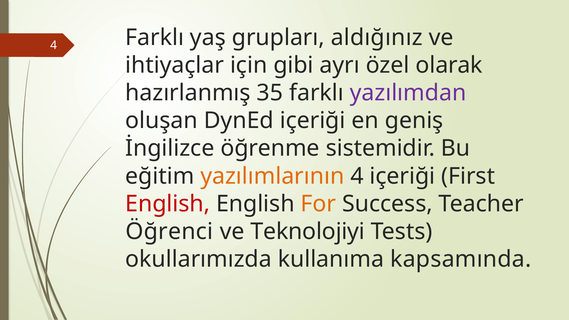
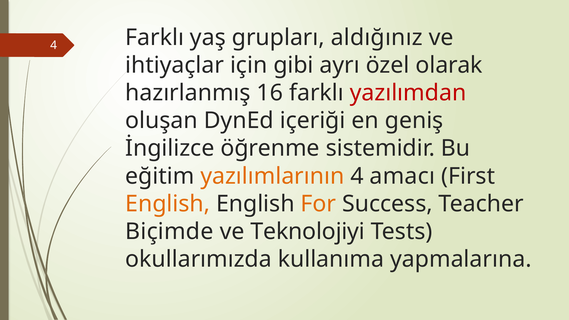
35: 35 -> 16 (270, 93)
yazılımdan colour: purple -> red (408, 93)
4 içeriği: içeriği -> amacı (402, 176)
English colour: red -> orange (168, 204)
Öğrenci: Öğrenci -> Biçimde (169, 232)
kapsamında: kapsamında -> yapmalarına (461, 259)
